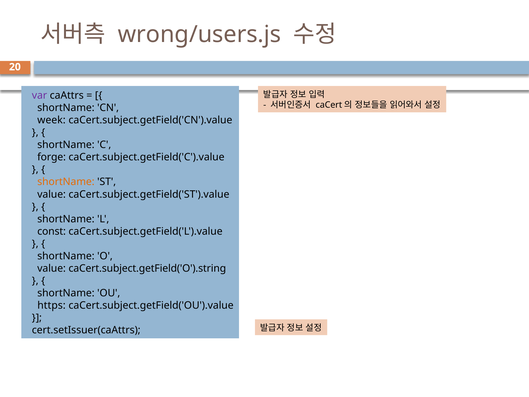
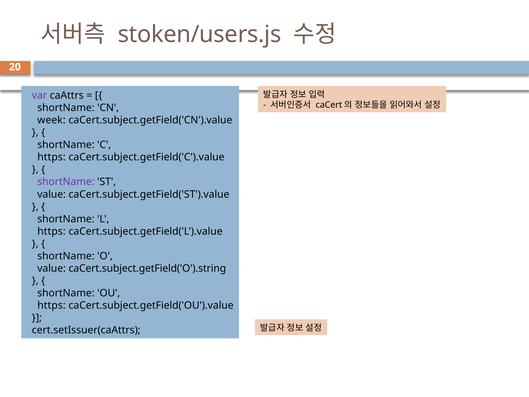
wrong/users.js: wrong/users.js -> stoken/users.js (200, 35)
forge: forge -> https (51, 157)
shortName colour: orange -> purple (66, 182)
const: const -> https (51, 231)
